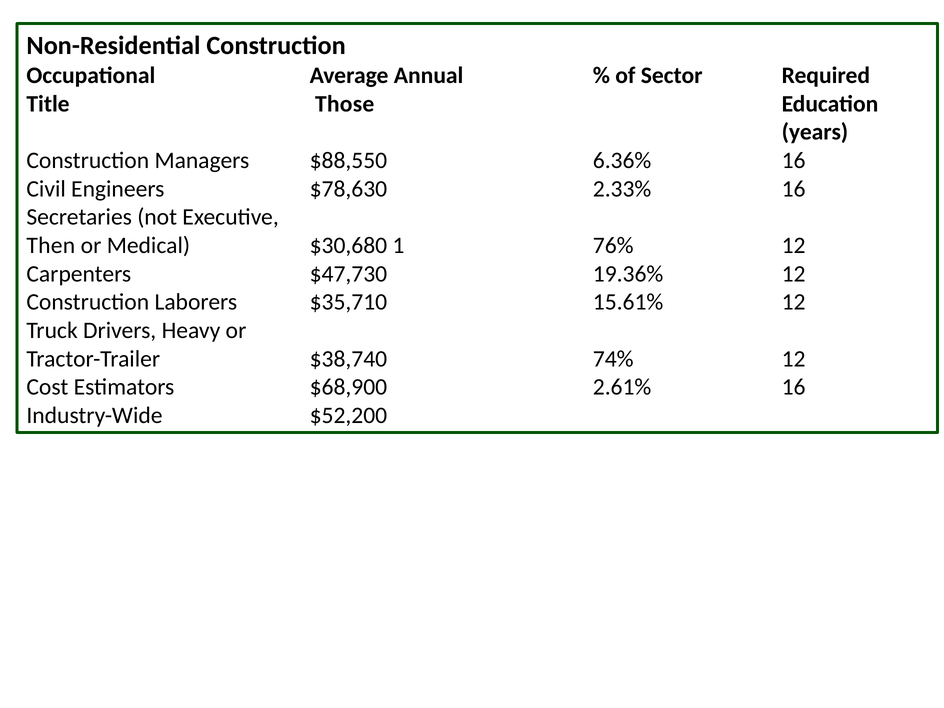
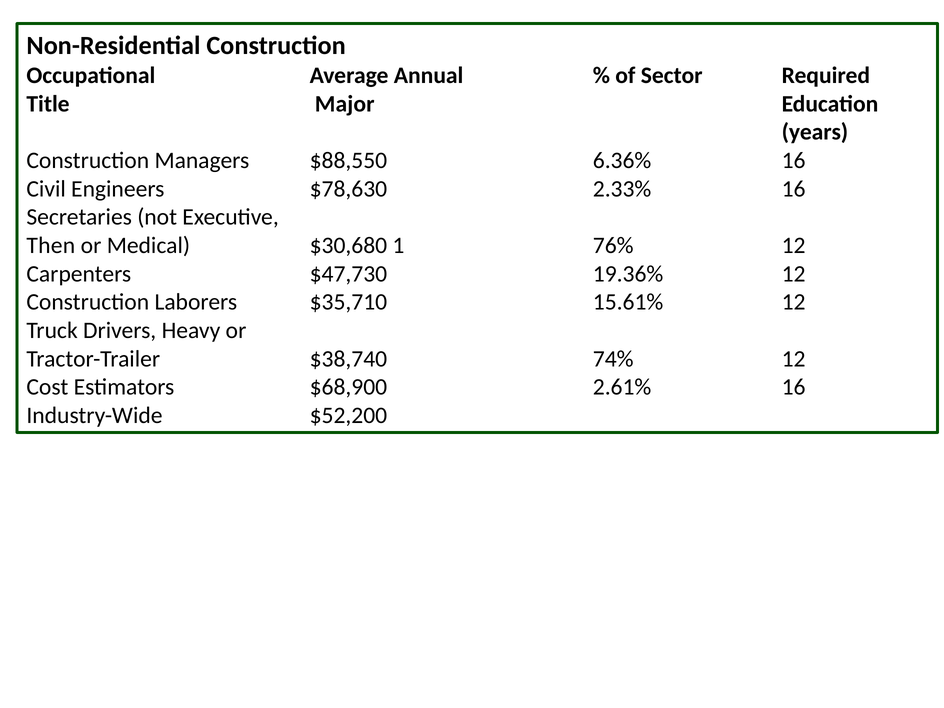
Those: Those -> Major (345, 104)
